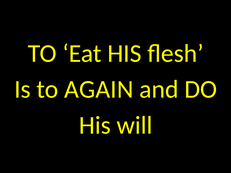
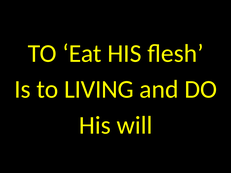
AGAIN: AGAIN -> LIVING (99, 89)
